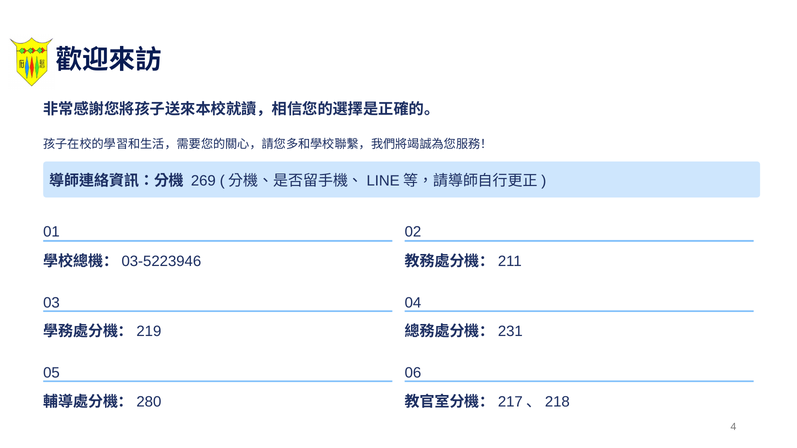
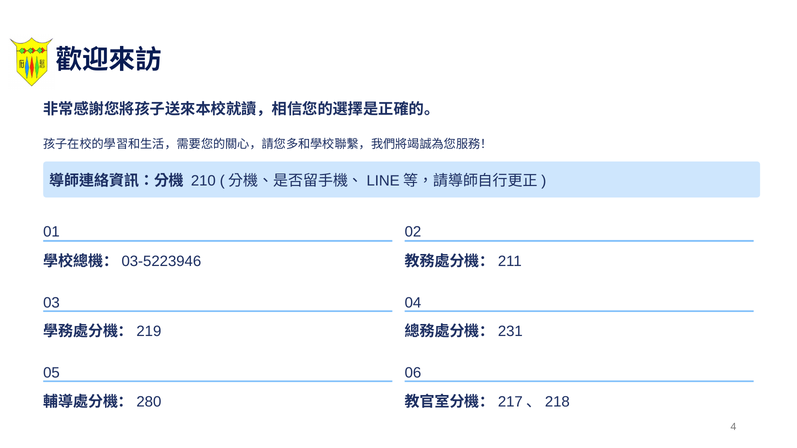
269: 269 -> 210 (203, 181)
